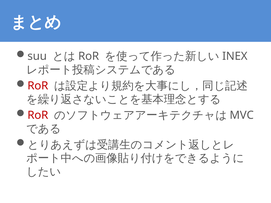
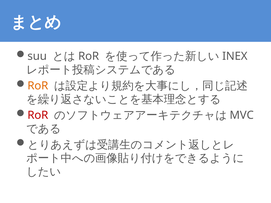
RoR colour: red -> orange (38, 86)
